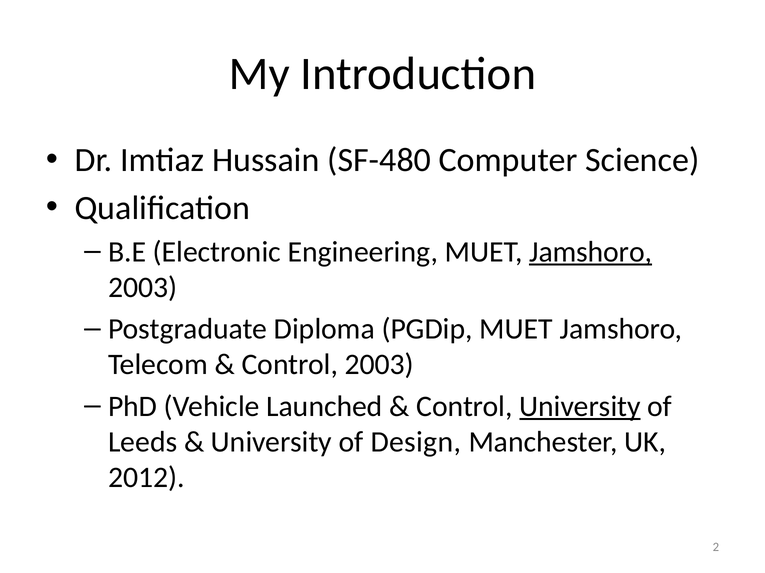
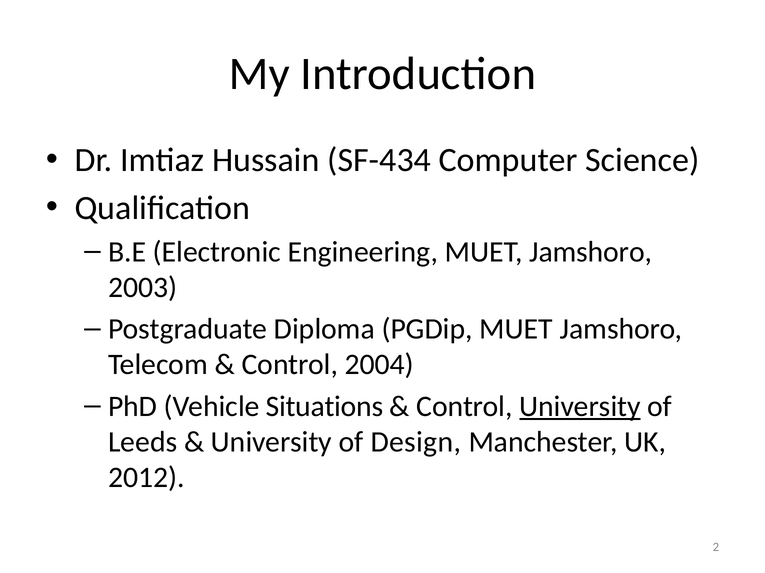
SF-480: SF-480 -> SF-434 (379, 160)
Jamshoro underline: present -> none (591, 252)
Control 2003: 2003 -> 2004 (379, 365)
Launched: Launched -> Situations (325, 407)
